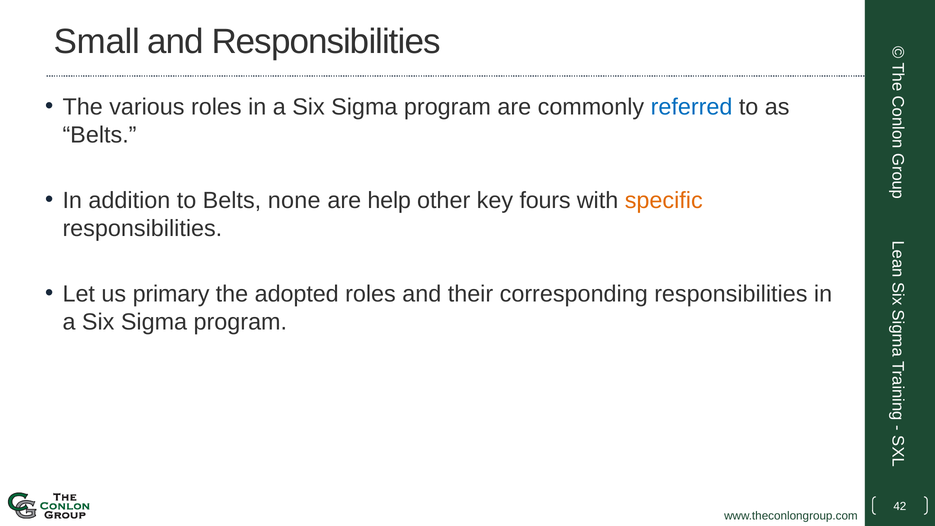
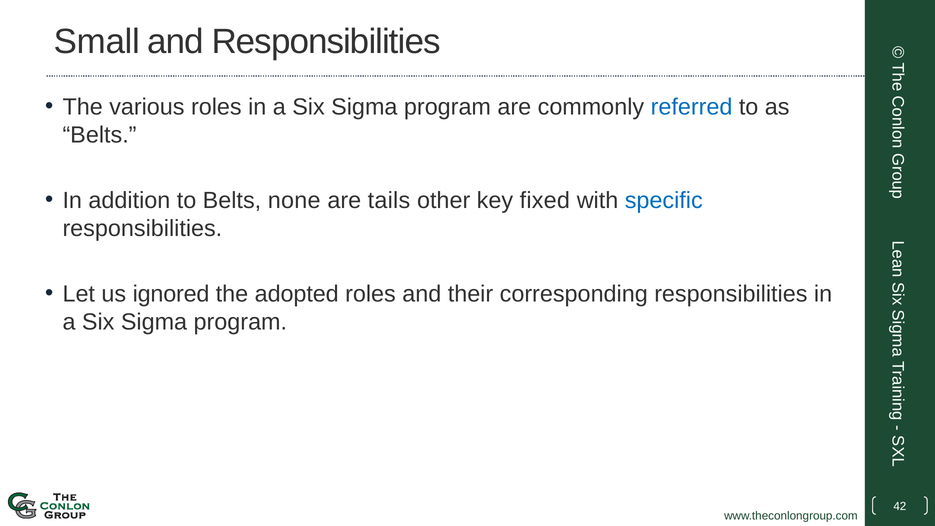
help: help -> tails (389, 200)
fours: fours -> fixed (545, 200)
specific colour: orange -> blue (664, 200)
primary: primary -> ignored (171, 294)
